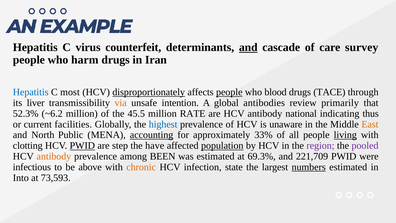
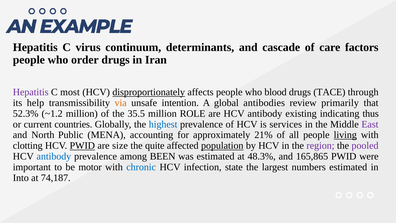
counterfeit: counterfeit -> continuum (133, 47)
and underline: present -> none (248, 47)
survey: survey -> factors (362, 47)
harm: harm -> order (85, 60)
Hepatitis colour: blue -> purple (31, 92)
people underline: present -> none (229, 92)
liver: liver -> help (36, 103)
~6.2: ~6.2 -> ~1.2 (52, 113)
45.5: 45.5 -> 35.5 (136, 113)
RATE: RATE -> ROLE (193, 113)
national: national -> existing (301, 113)
facilities: facilities -> countries (73, 124)
unaware: unaware -> services (286, 124)
East colour: orange -> purple (370, 124)
accounting underline: present -> none (152, 135)
33%: 33% -> 21% (263, 135)
step: step -> size (120, 145)
have: have -> quite (155, 145)
antibody colour: orange -> blue (54, 156)
69.3%: 69.3% -> 48.3% (262, 156)
221,709: 221,709 -> 165,865 (312, 156)
infectious: infectious -> important (32, 167)
above: above -> motor (90, 167)
chronic colour: orange -> blue (141, 167)
numbers underline: present -> none (309, 167)
73,593: 73,593 -> 74,187 (56, 178)
